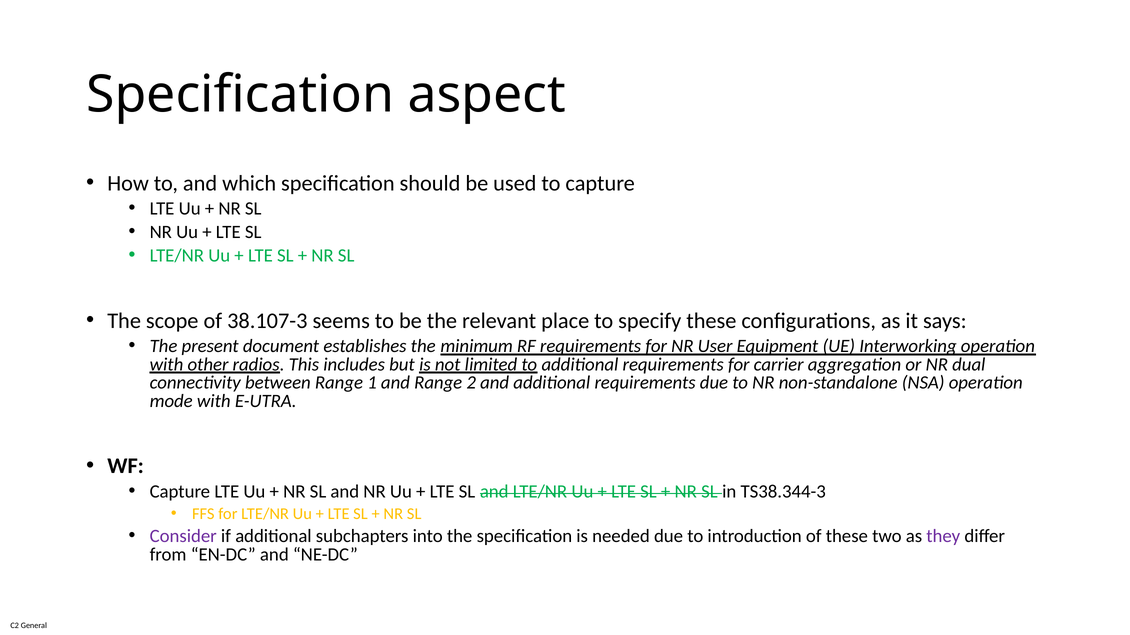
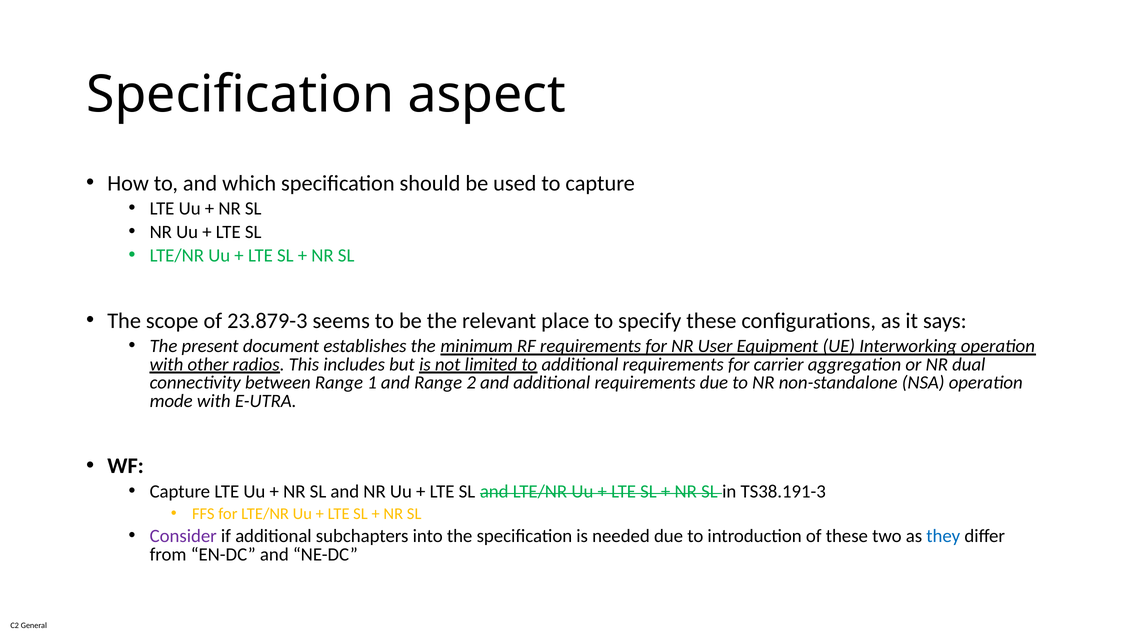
38.107-3: 38.107-3 -> 23.879-3 (267, 321)
TS38.344-3: TS38.344-3 -> TS38.191-3 (783, 492)
they colour: purple -> blue (943, 537)
